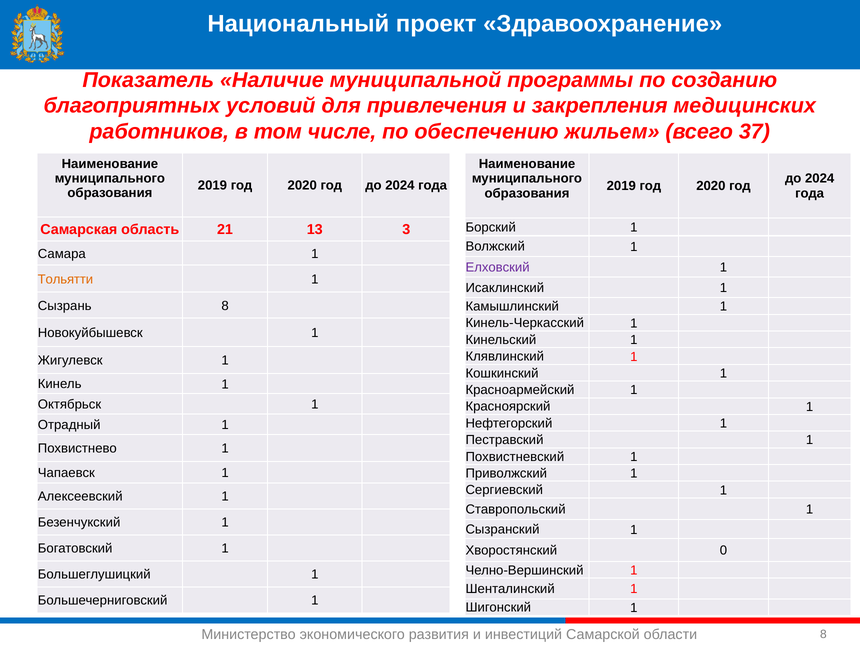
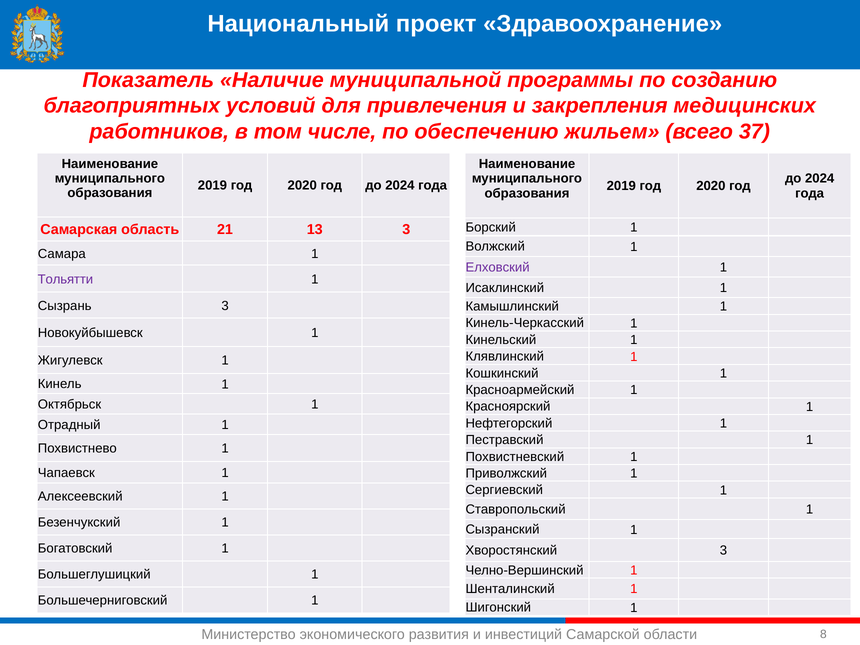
Тольятти colour: orange -> purple (65, 279)
Сызрань 8: 8 -> 3 (225, 306)
Хворостянский 0: 0 -> 3 (723, 551)
